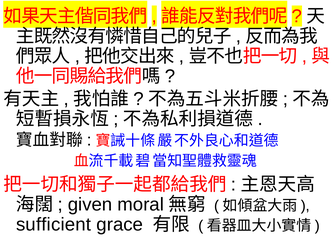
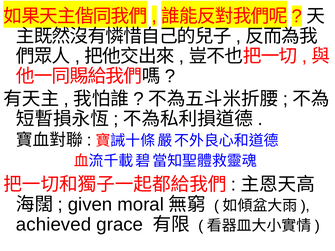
sufficient: sufficient -> achieved (54, 225)
